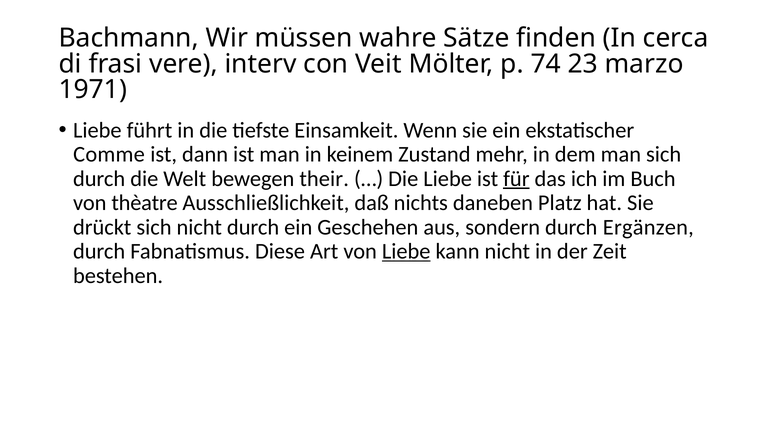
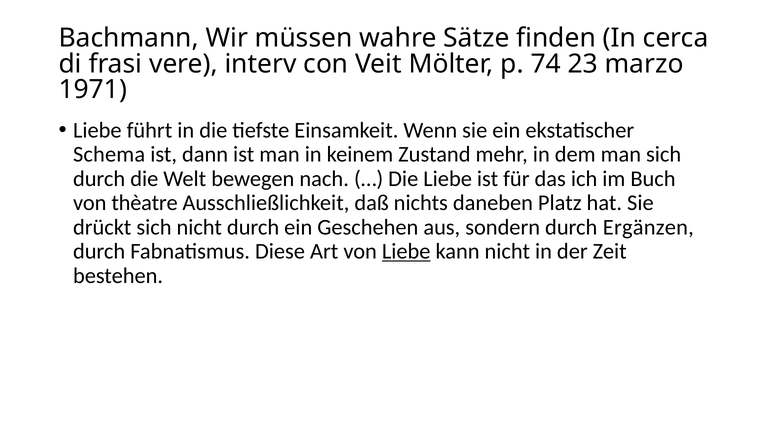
Comme: Comme -> Schema (109, 154)
their: their -> nach (324, 178)
für underline: present -> none (516, 178)
